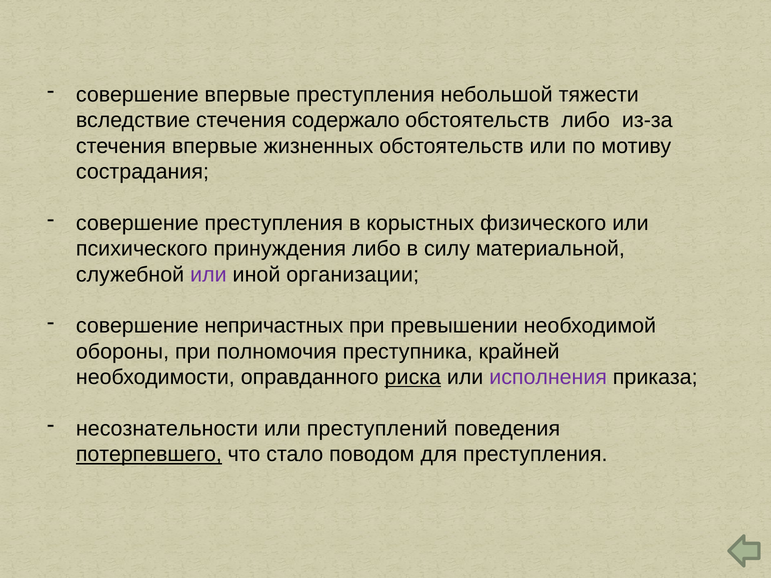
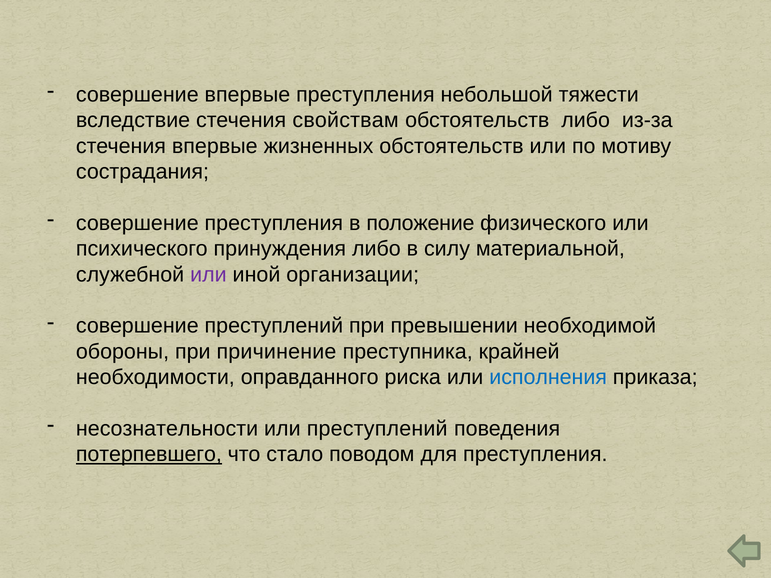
содержало: содержало -> свойствам (346, 120)
корыстных: корыстных -> положение (420, 223)
совершение непричастных: непричастных -> преступлений (274, 326)
полномочия: полномочия -> причинение (276, 352)
риска underline: present -> none (413, 377)
исполнения colour: purple -> blue (548, 377)
